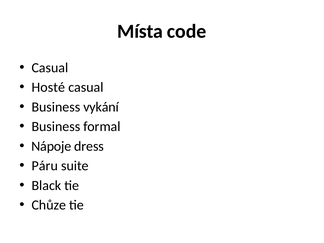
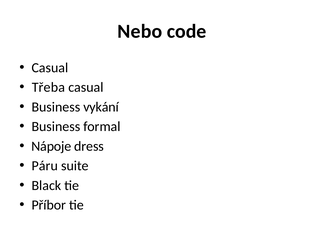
Místa: Místa -> Nebo (140, 31)
Hosté: Hosté -> Třeba (48, 87)
Chůze: Chůze -> Příbor (49, 205)
